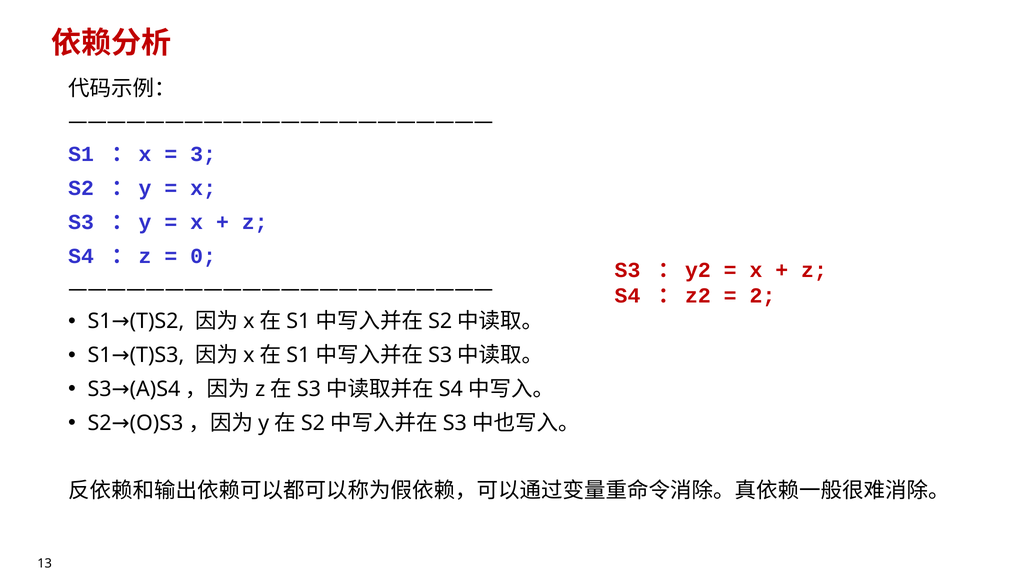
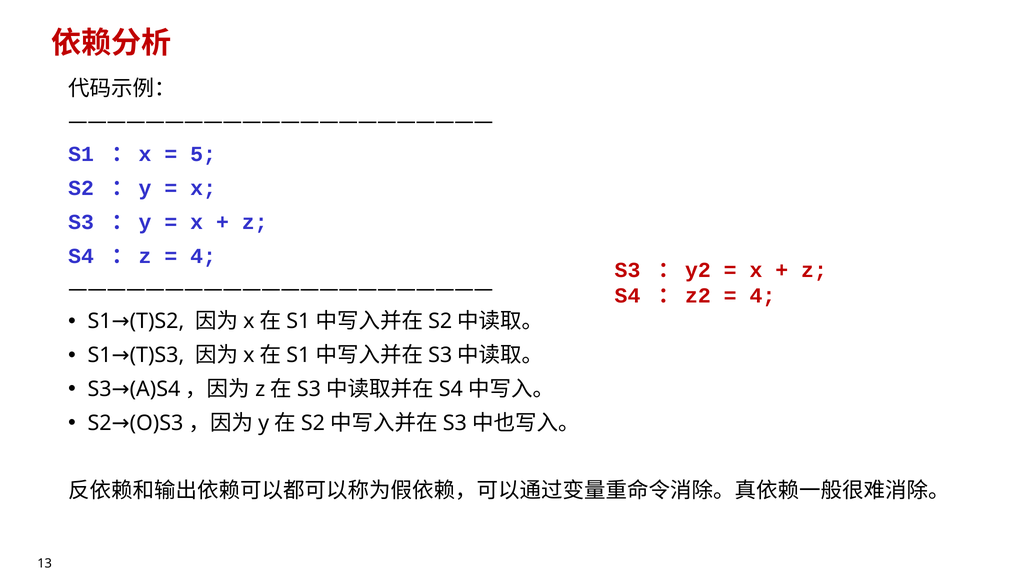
3: 3 -> 5 (203, 154)
0: 0 -> 4 (203, 256)
2: 2 -> 4 (762, 296)
